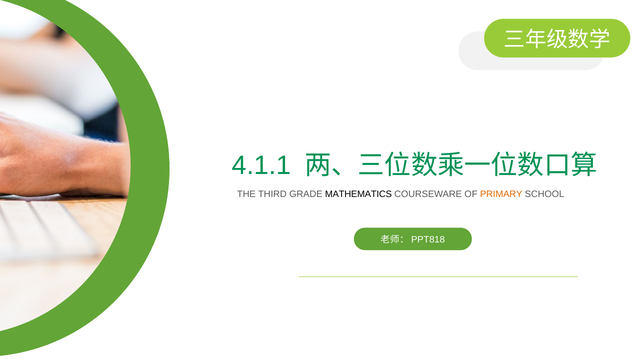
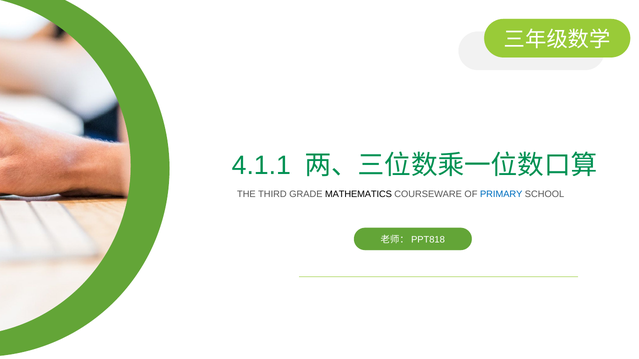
PRIMARY colour: orange -> blue (501, 194)
